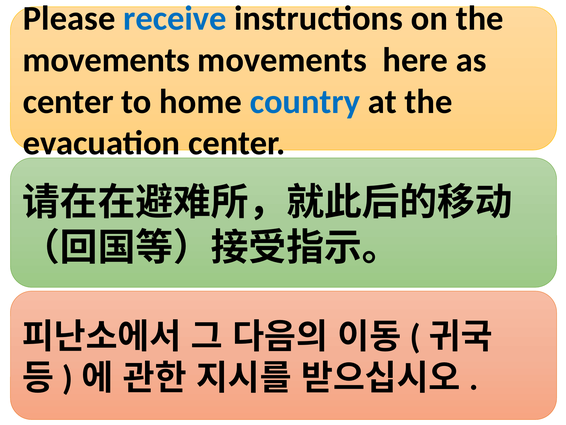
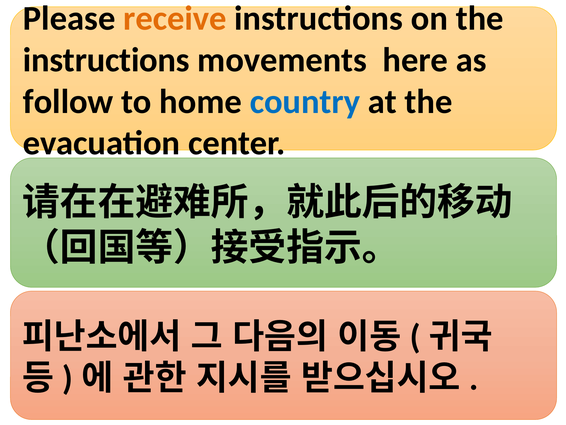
receive colour: blue -> orange (175, 19)
movements: movements -> instructions (106, 60)
center: center -> follow (68, 101)
